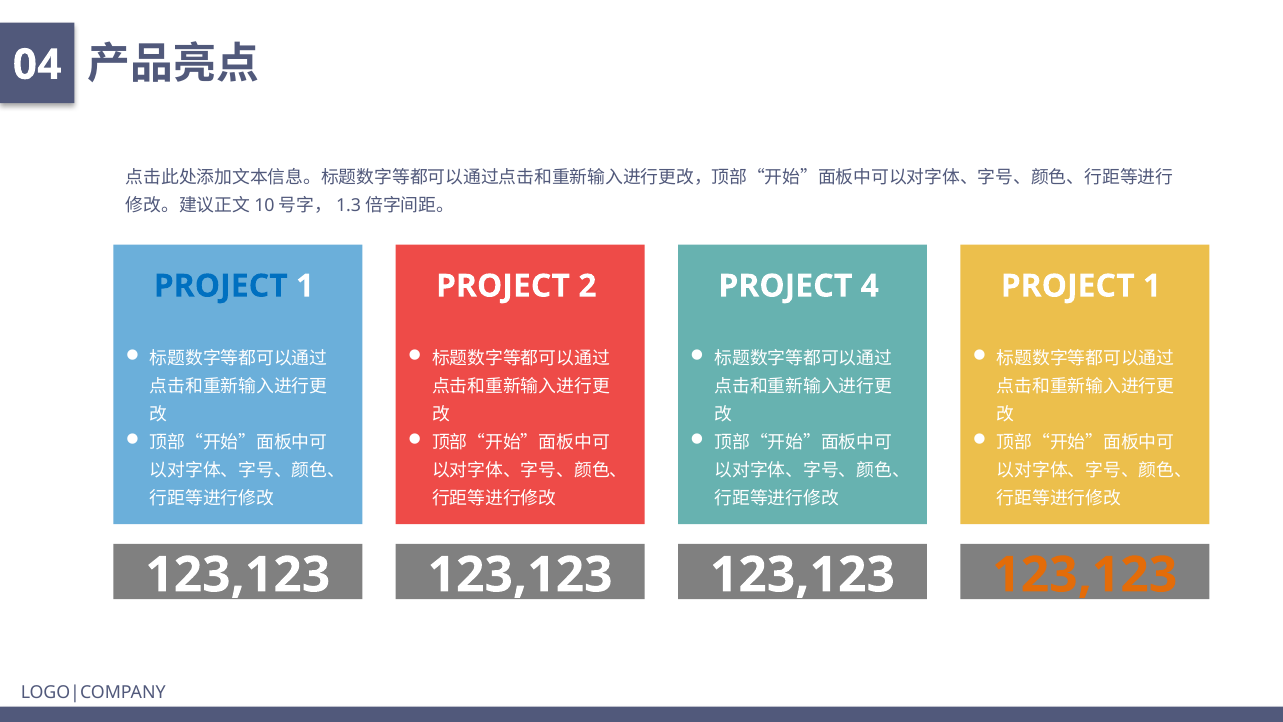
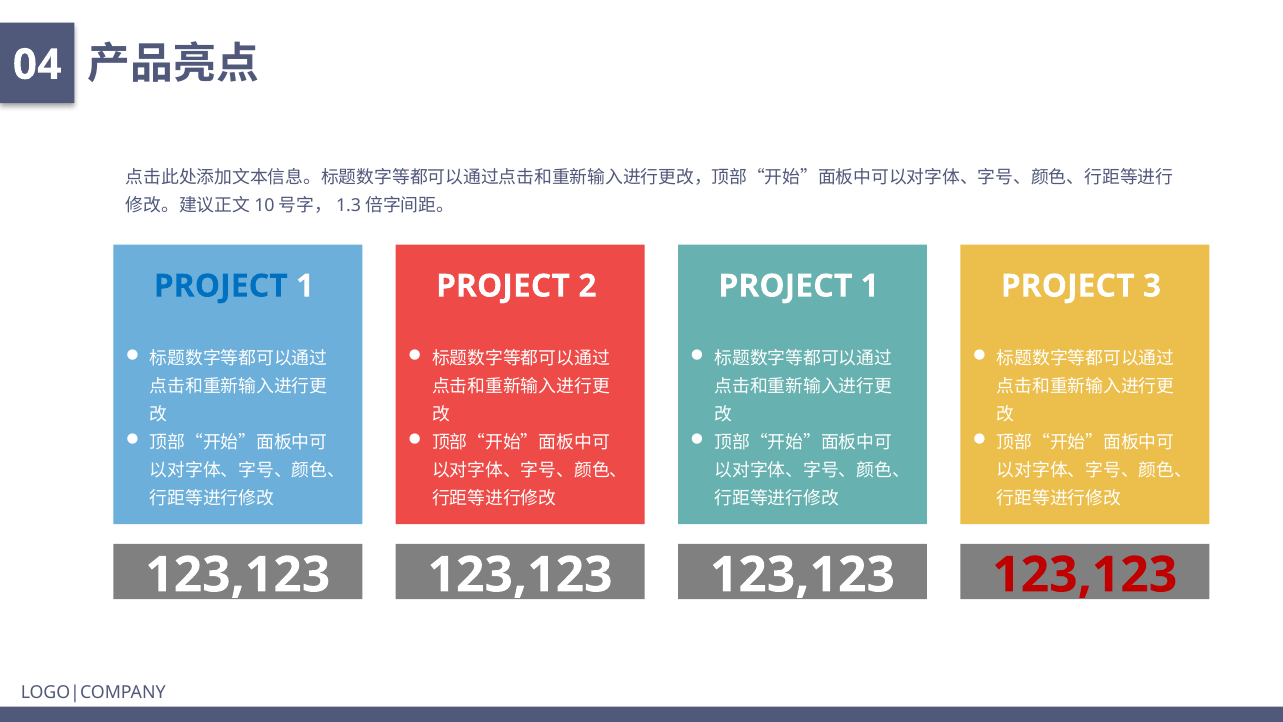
4: 4 -> 1 (870, 286)
1: 1 -> 3 (1152, 286)
123,123 colour: orange -> red (1085, 575)
